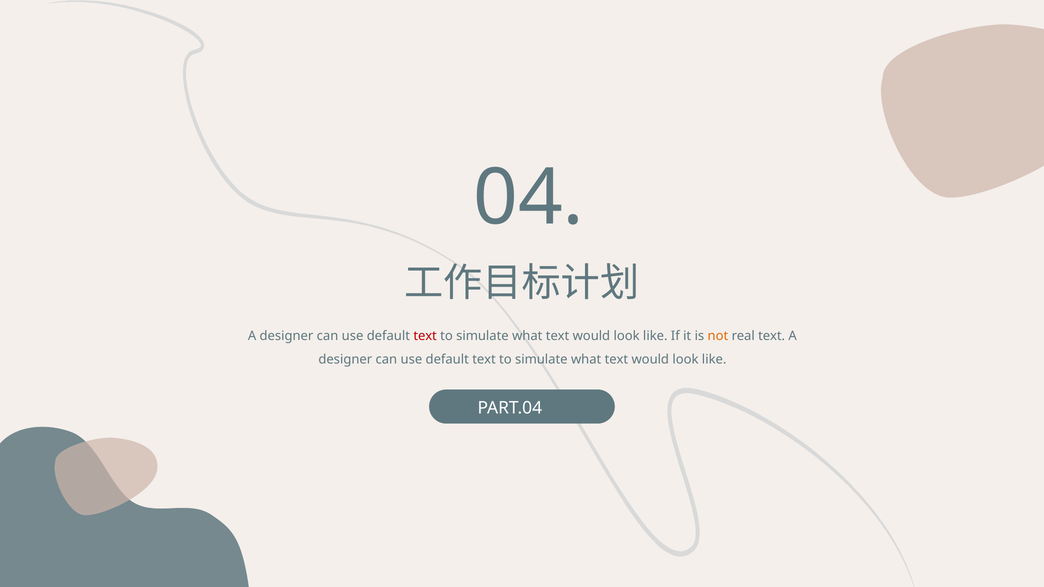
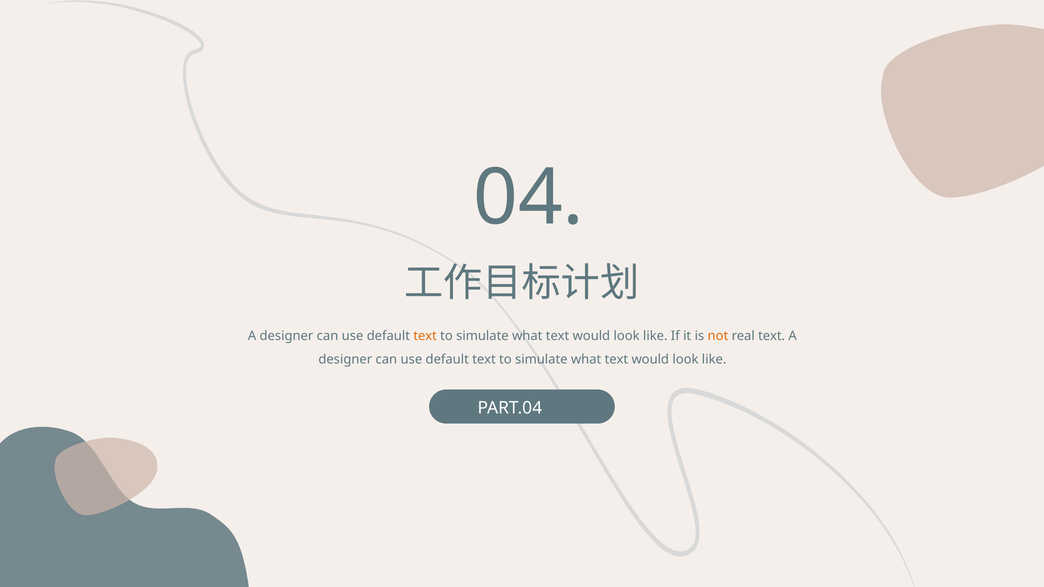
text colour: red -> orange (425, 336)
